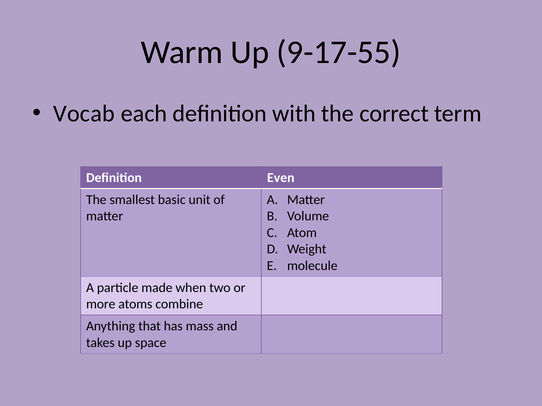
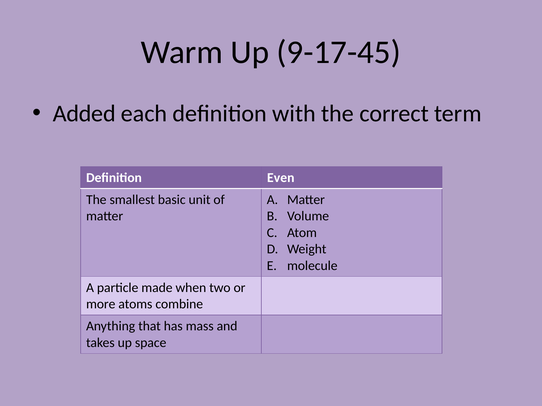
9-17-55: 9-17-55 -> 9-17-45 (339, 52)
Vocab: Vocab -> Added (84, 114)
